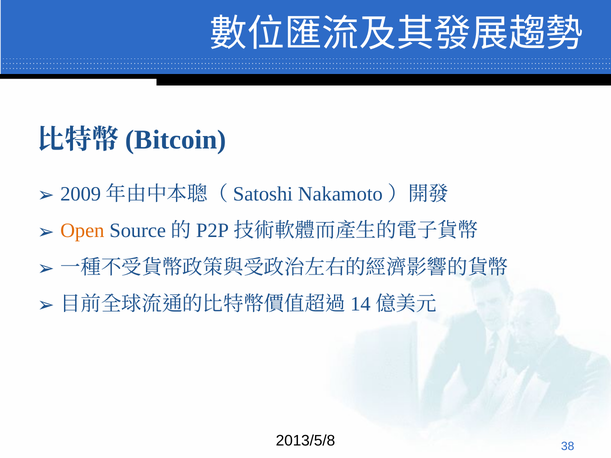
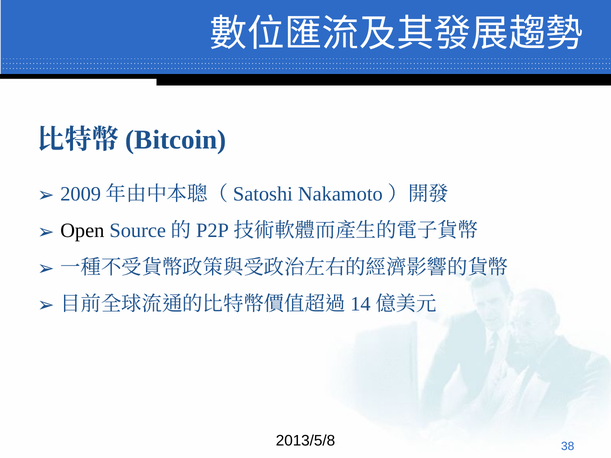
Open colour: orange -> black (82, 231)
